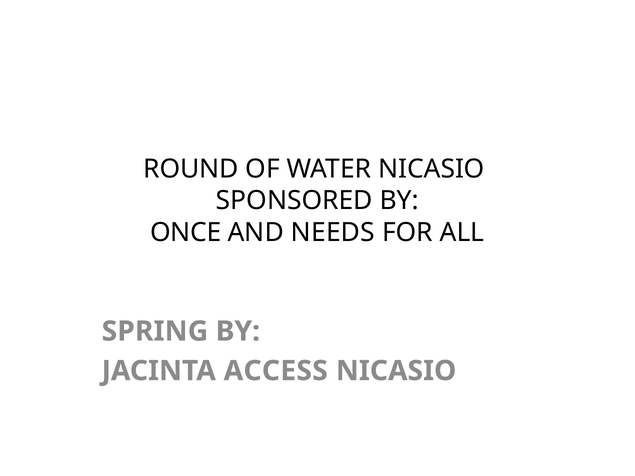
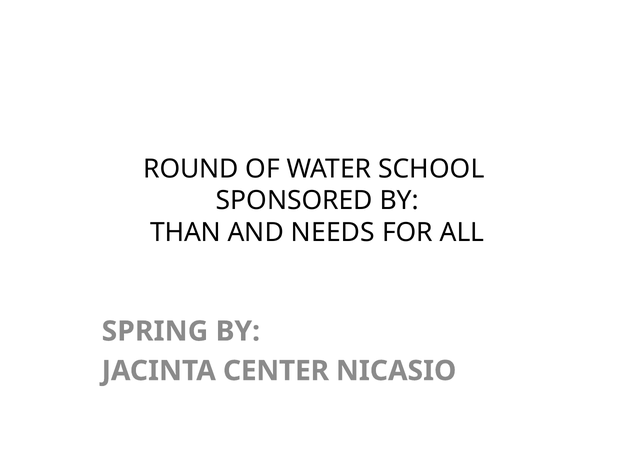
WATER NICASIO: NICASIO -> SCHOOL (431, 169)
ONCE: ONCE -> THAN (186, 233)
ACCESS: ACCESS -> CENTER (276, 371)
